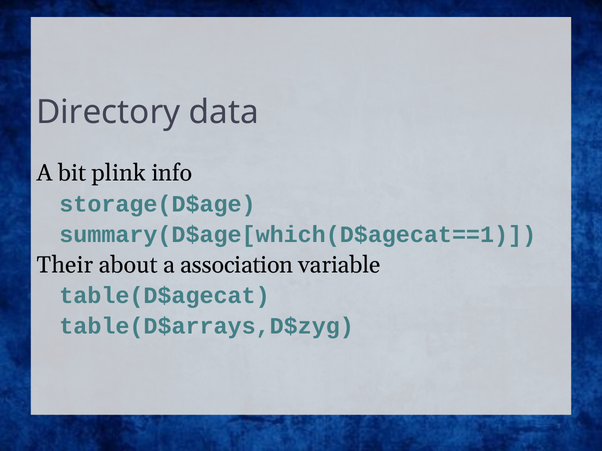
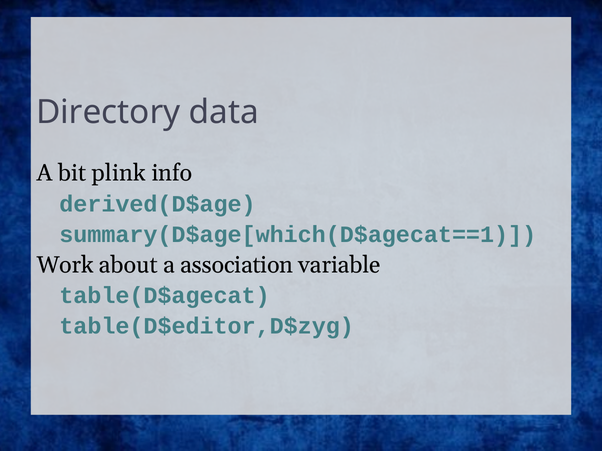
storage(D$age: storage(D$age -> derived(D$age (158, 204)
Their: Their -> Work (65, 265)
table(D$arrays,D$zyg: table(D$arrays,D$zyg -> table(D$editor,D$zyg (207, 327)
